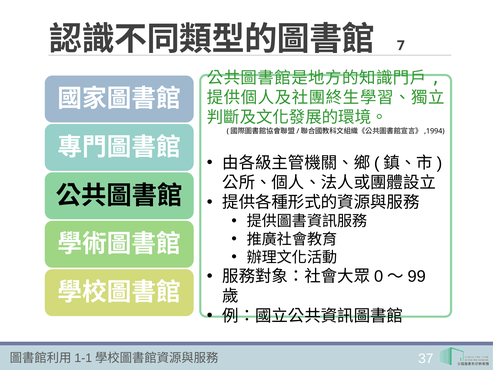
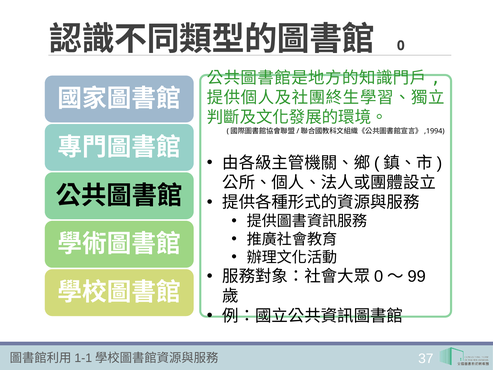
7: 7 -> 0 (401, 46)
